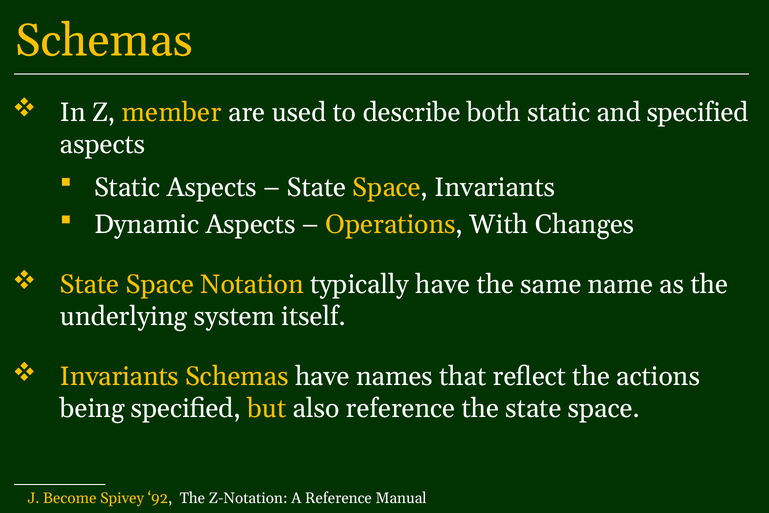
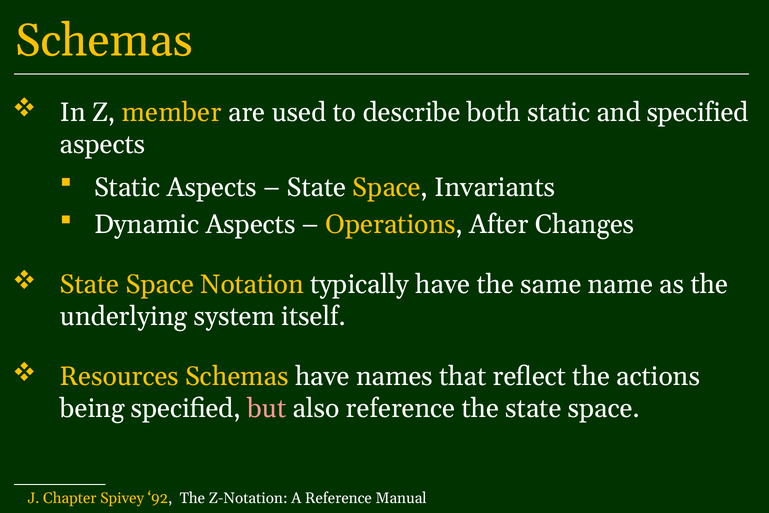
With: With -> After (499, 224)
Invariants: Invariants -> Resources (119, 376)
but colour: yellow -> pink (267, 408)
Become: Become -> Chapter (70, 498)
